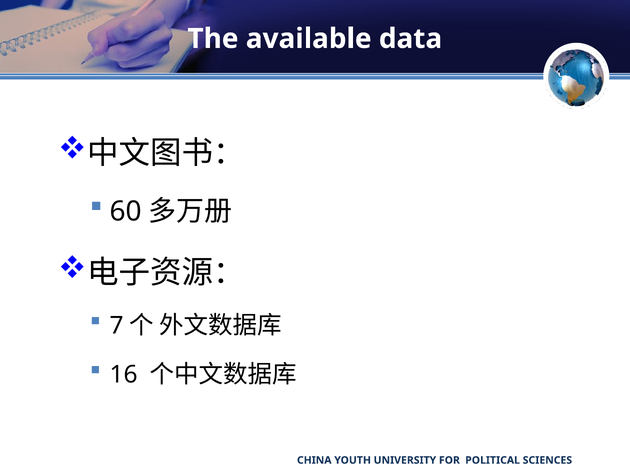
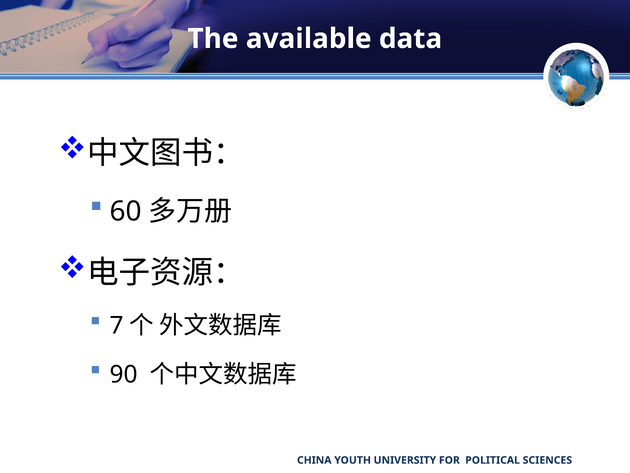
16: 16 -> 90 (124, 374)
